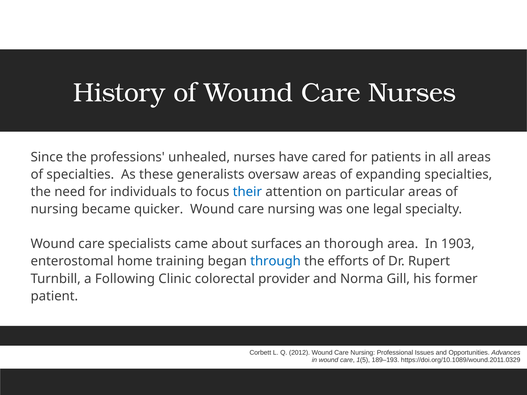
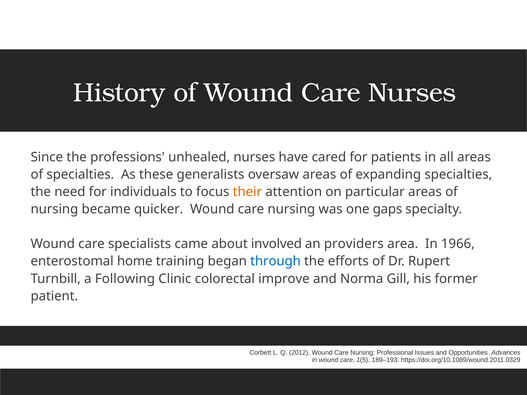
their colour: blue -> orange (247, 192)
legal: legal -> gaps (388, 209)
surfaces: surfaces -> involved (276, 244)
thorough: thorough -> providers (354, 244)
1903: 1903 -> 1966 (458, 244)
provider: provider -> improve (284, 279)
